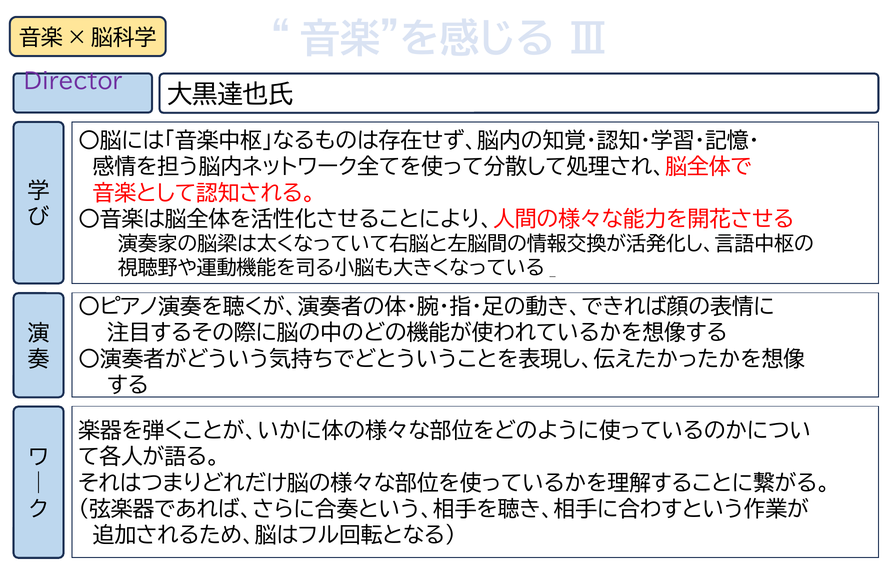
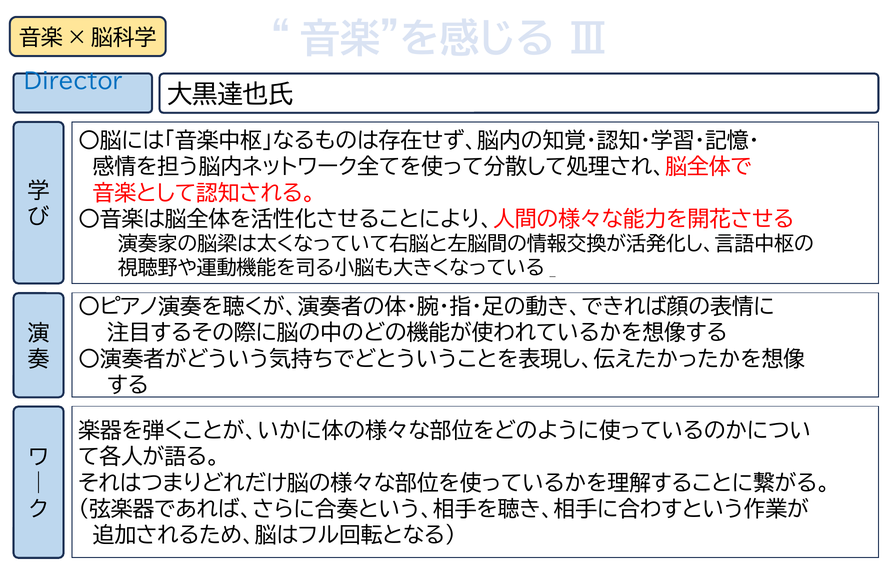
Director colour: purple -> blue (73, 81)
